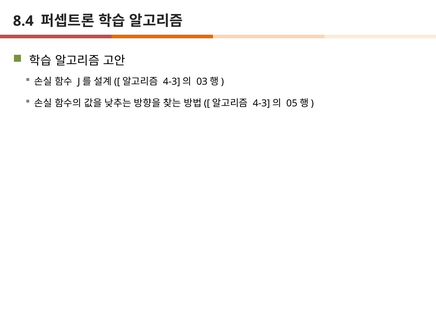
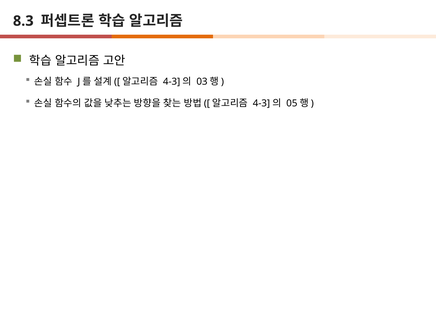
8.4: 8.4 -> 8.3 (23, 21)
